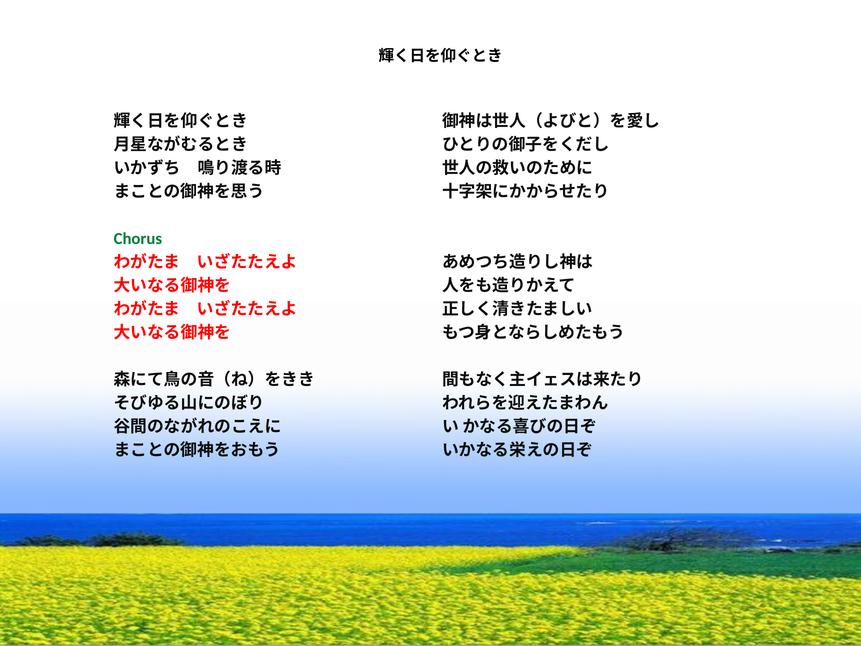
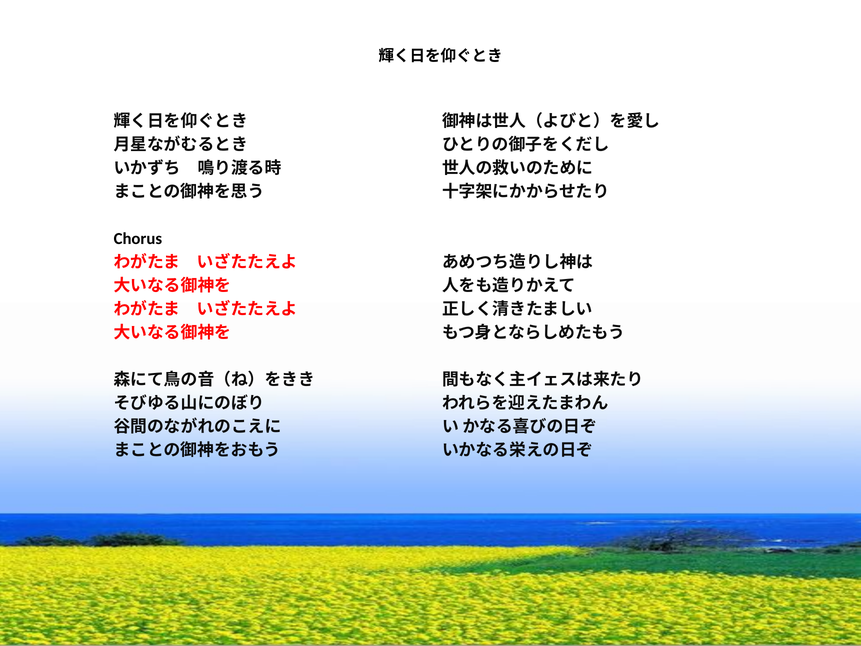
Chorus colour: green -> black (138, 239)
